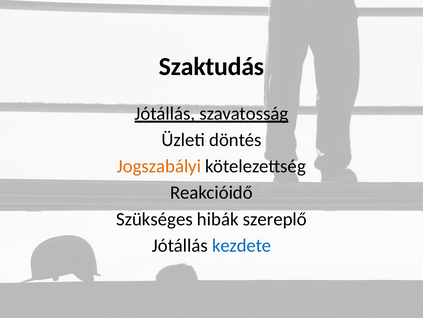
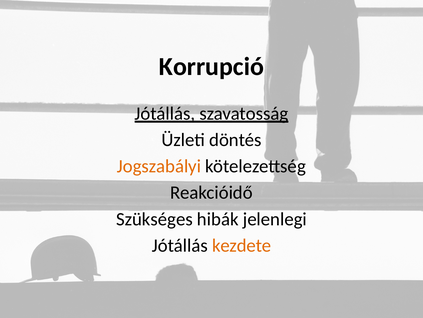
Szaktudás: Szaktudás -> Korrupció (211, 66)
szereplő: szereplő -> jelenlegi (275, 219)
kezdete colour: blue -> orange (242, 245)
